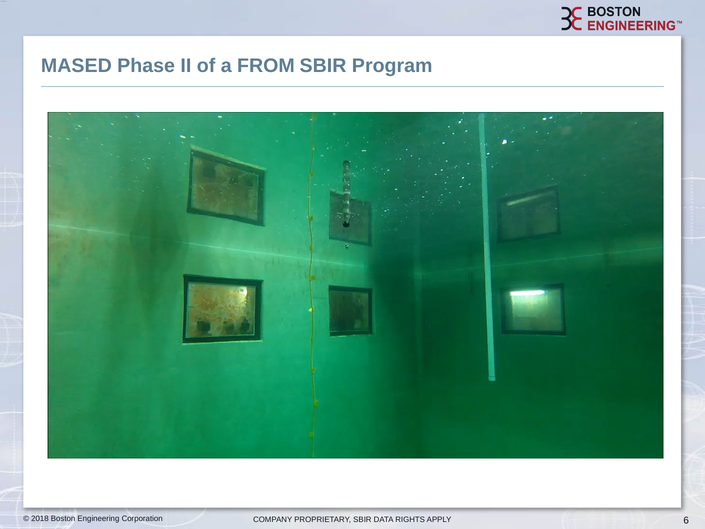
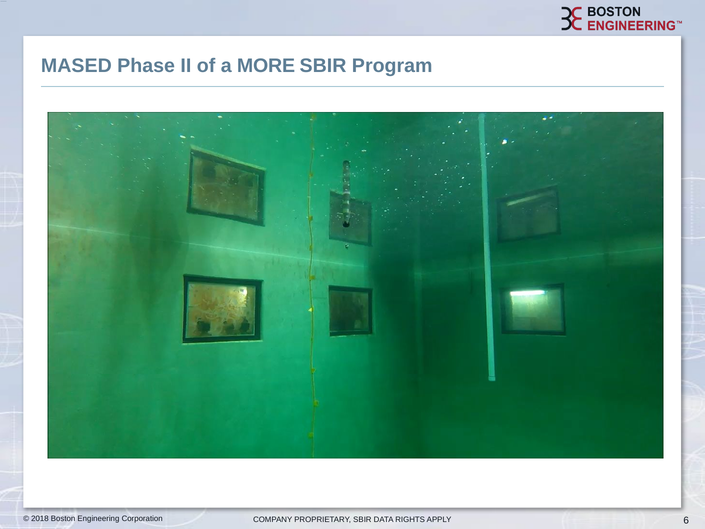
FROM: FROM -> MORE (266, 66)
